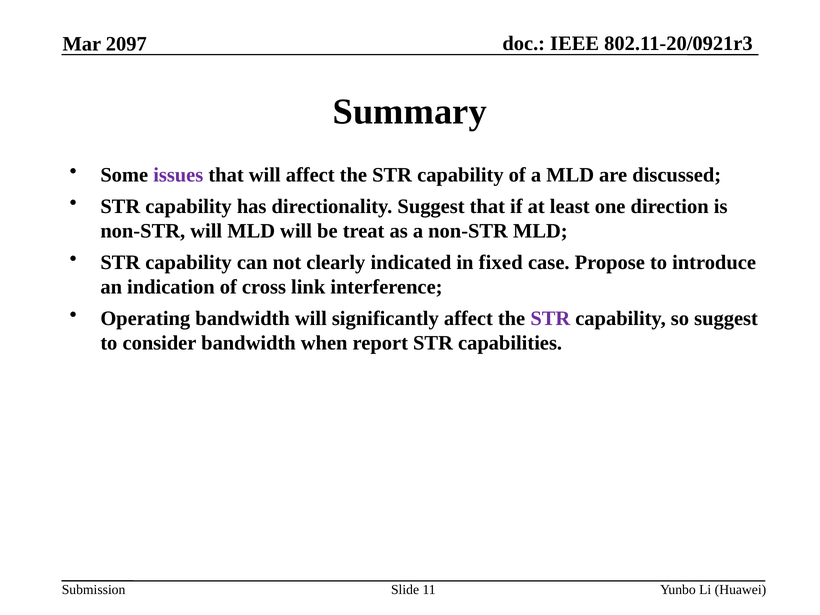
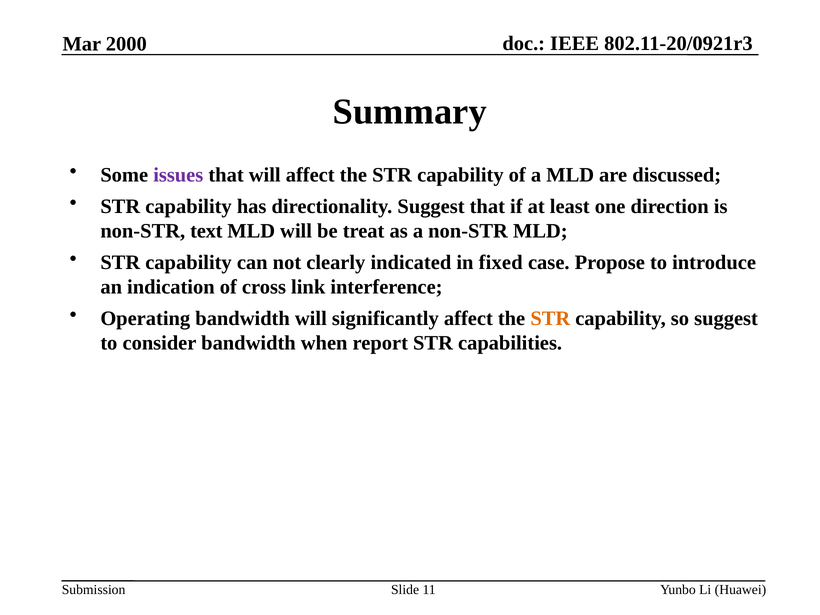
2097: 2097 -> 2000 (126, 44)
non-STR will: will -> text (206, 231)
STR colour: purple -> orange (550, 319)
